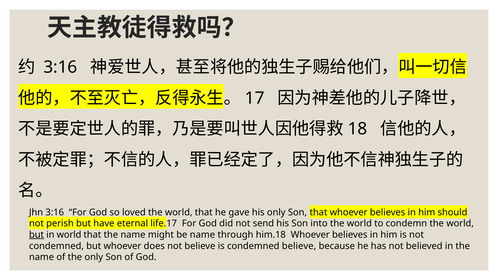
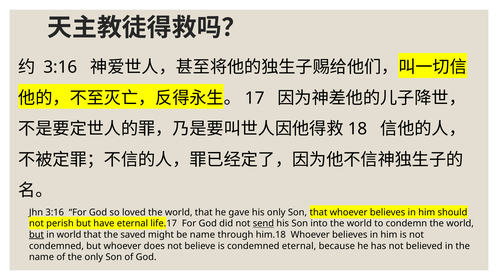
send underline: none -> present (263, 224)
that the name: name -> saved (133, 235)
condemned believe: believe -> eternal (299, 246)
